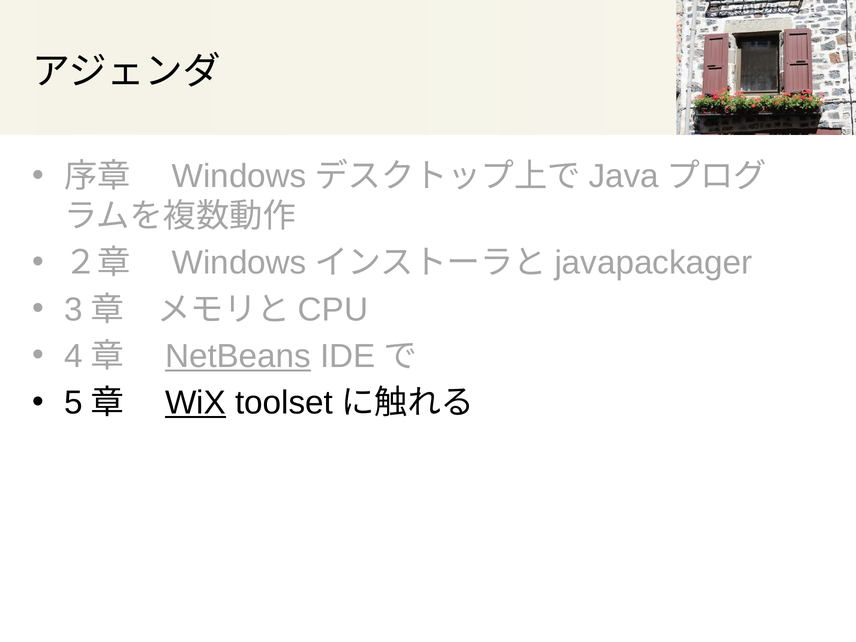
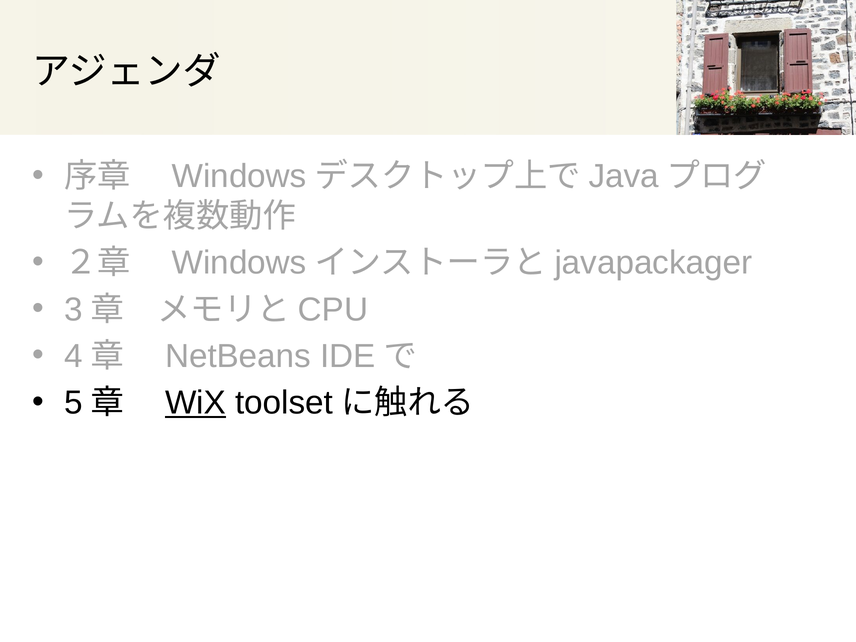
NetBeans underline: present -> none (238, 356)
